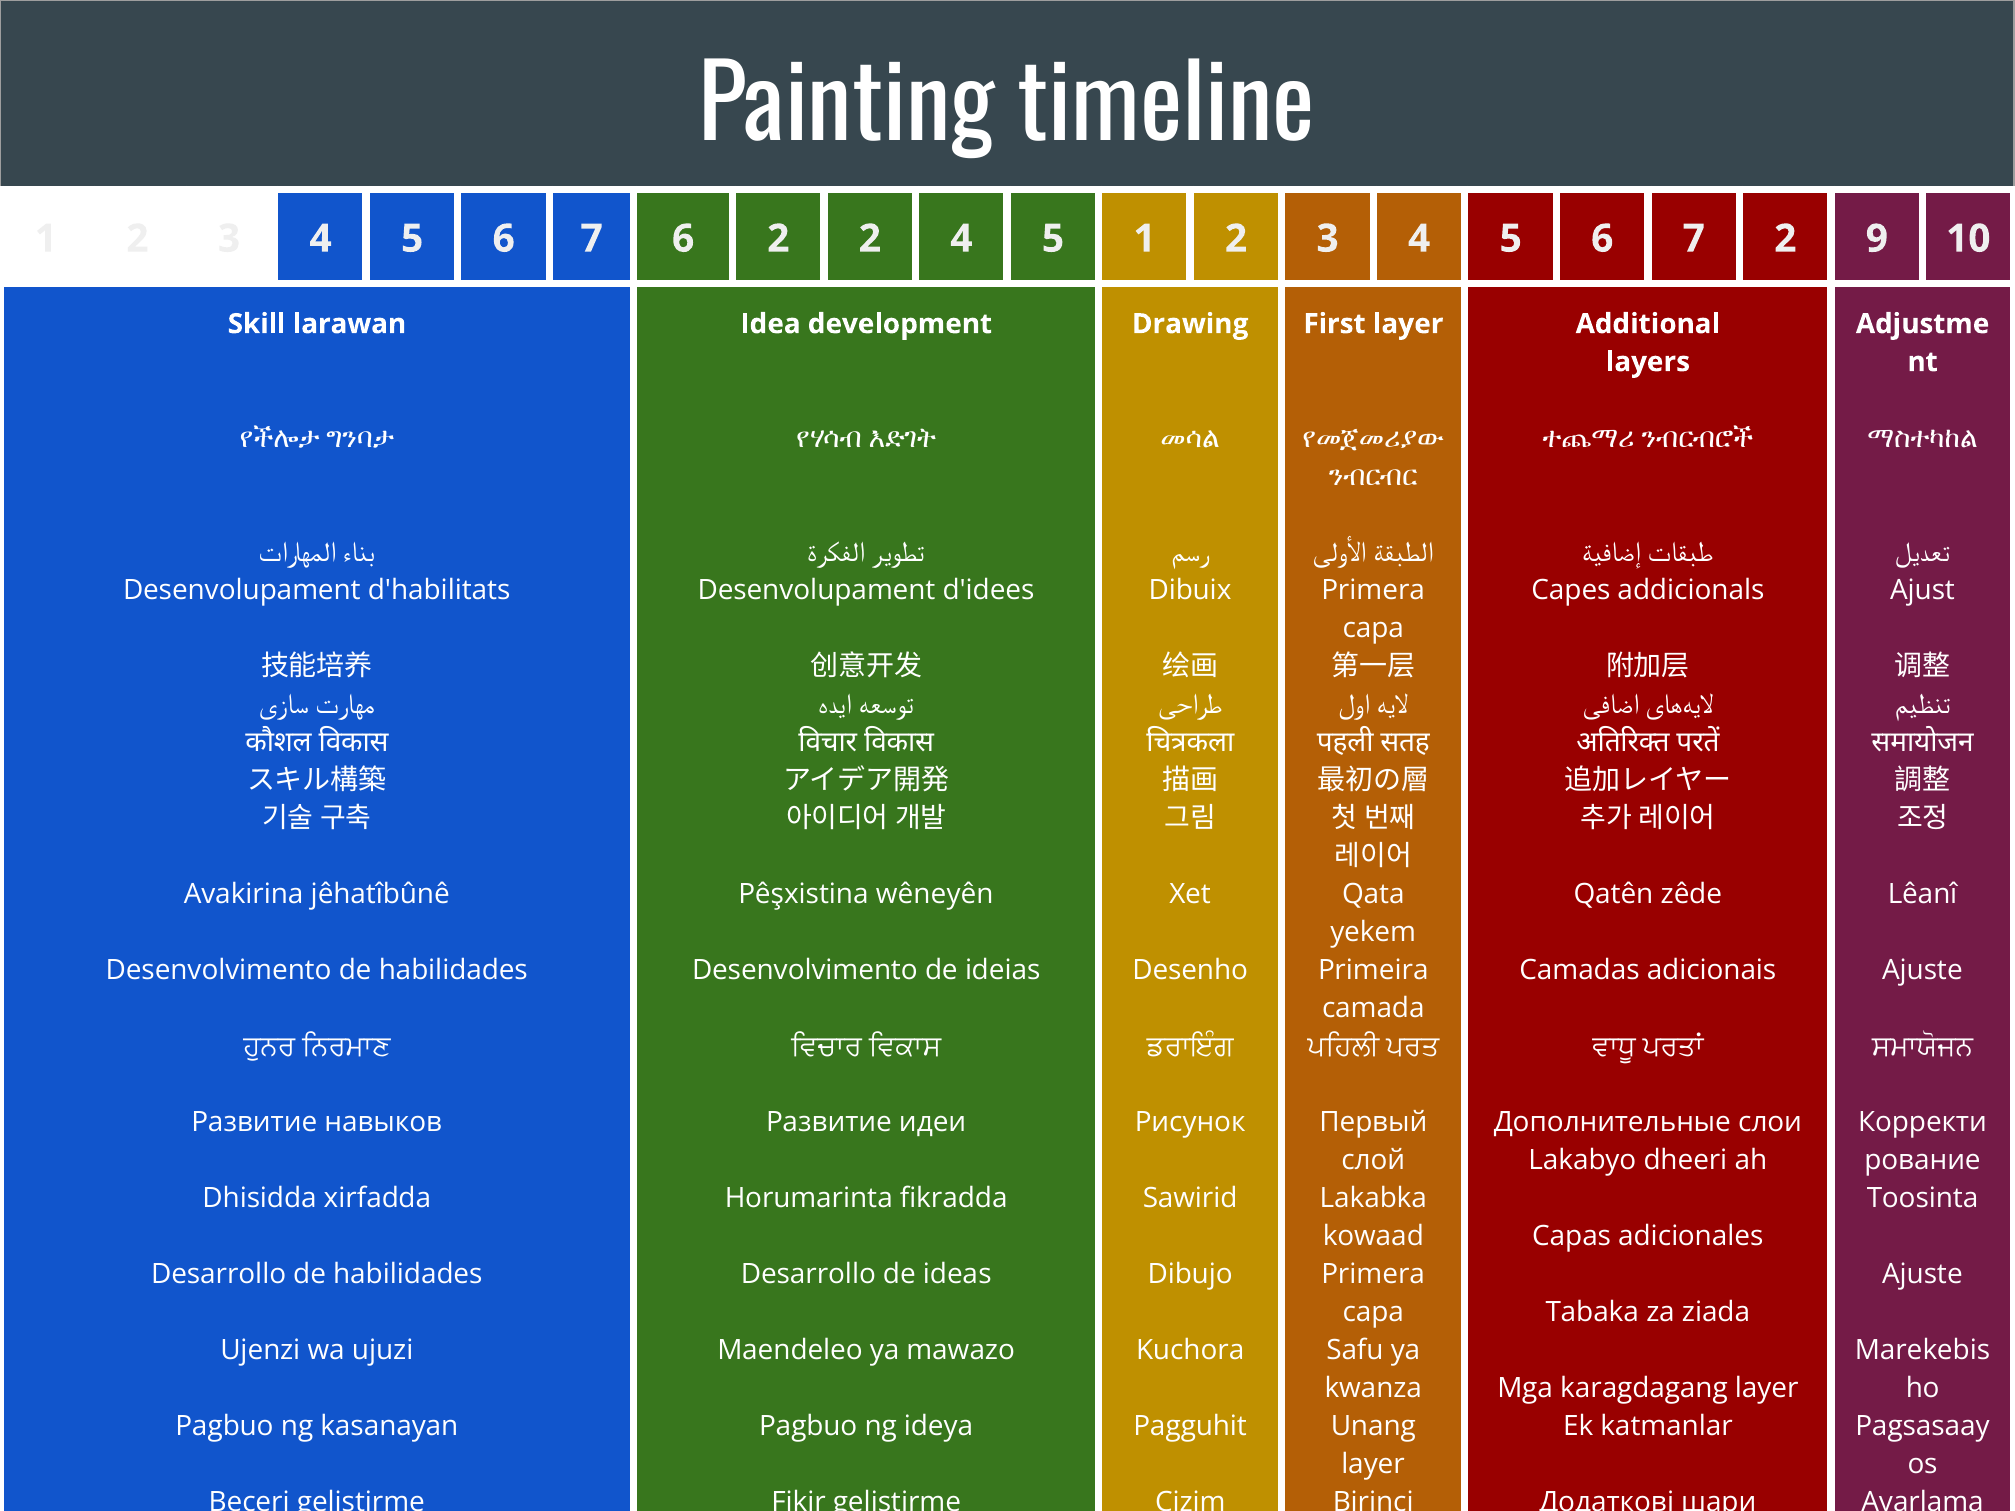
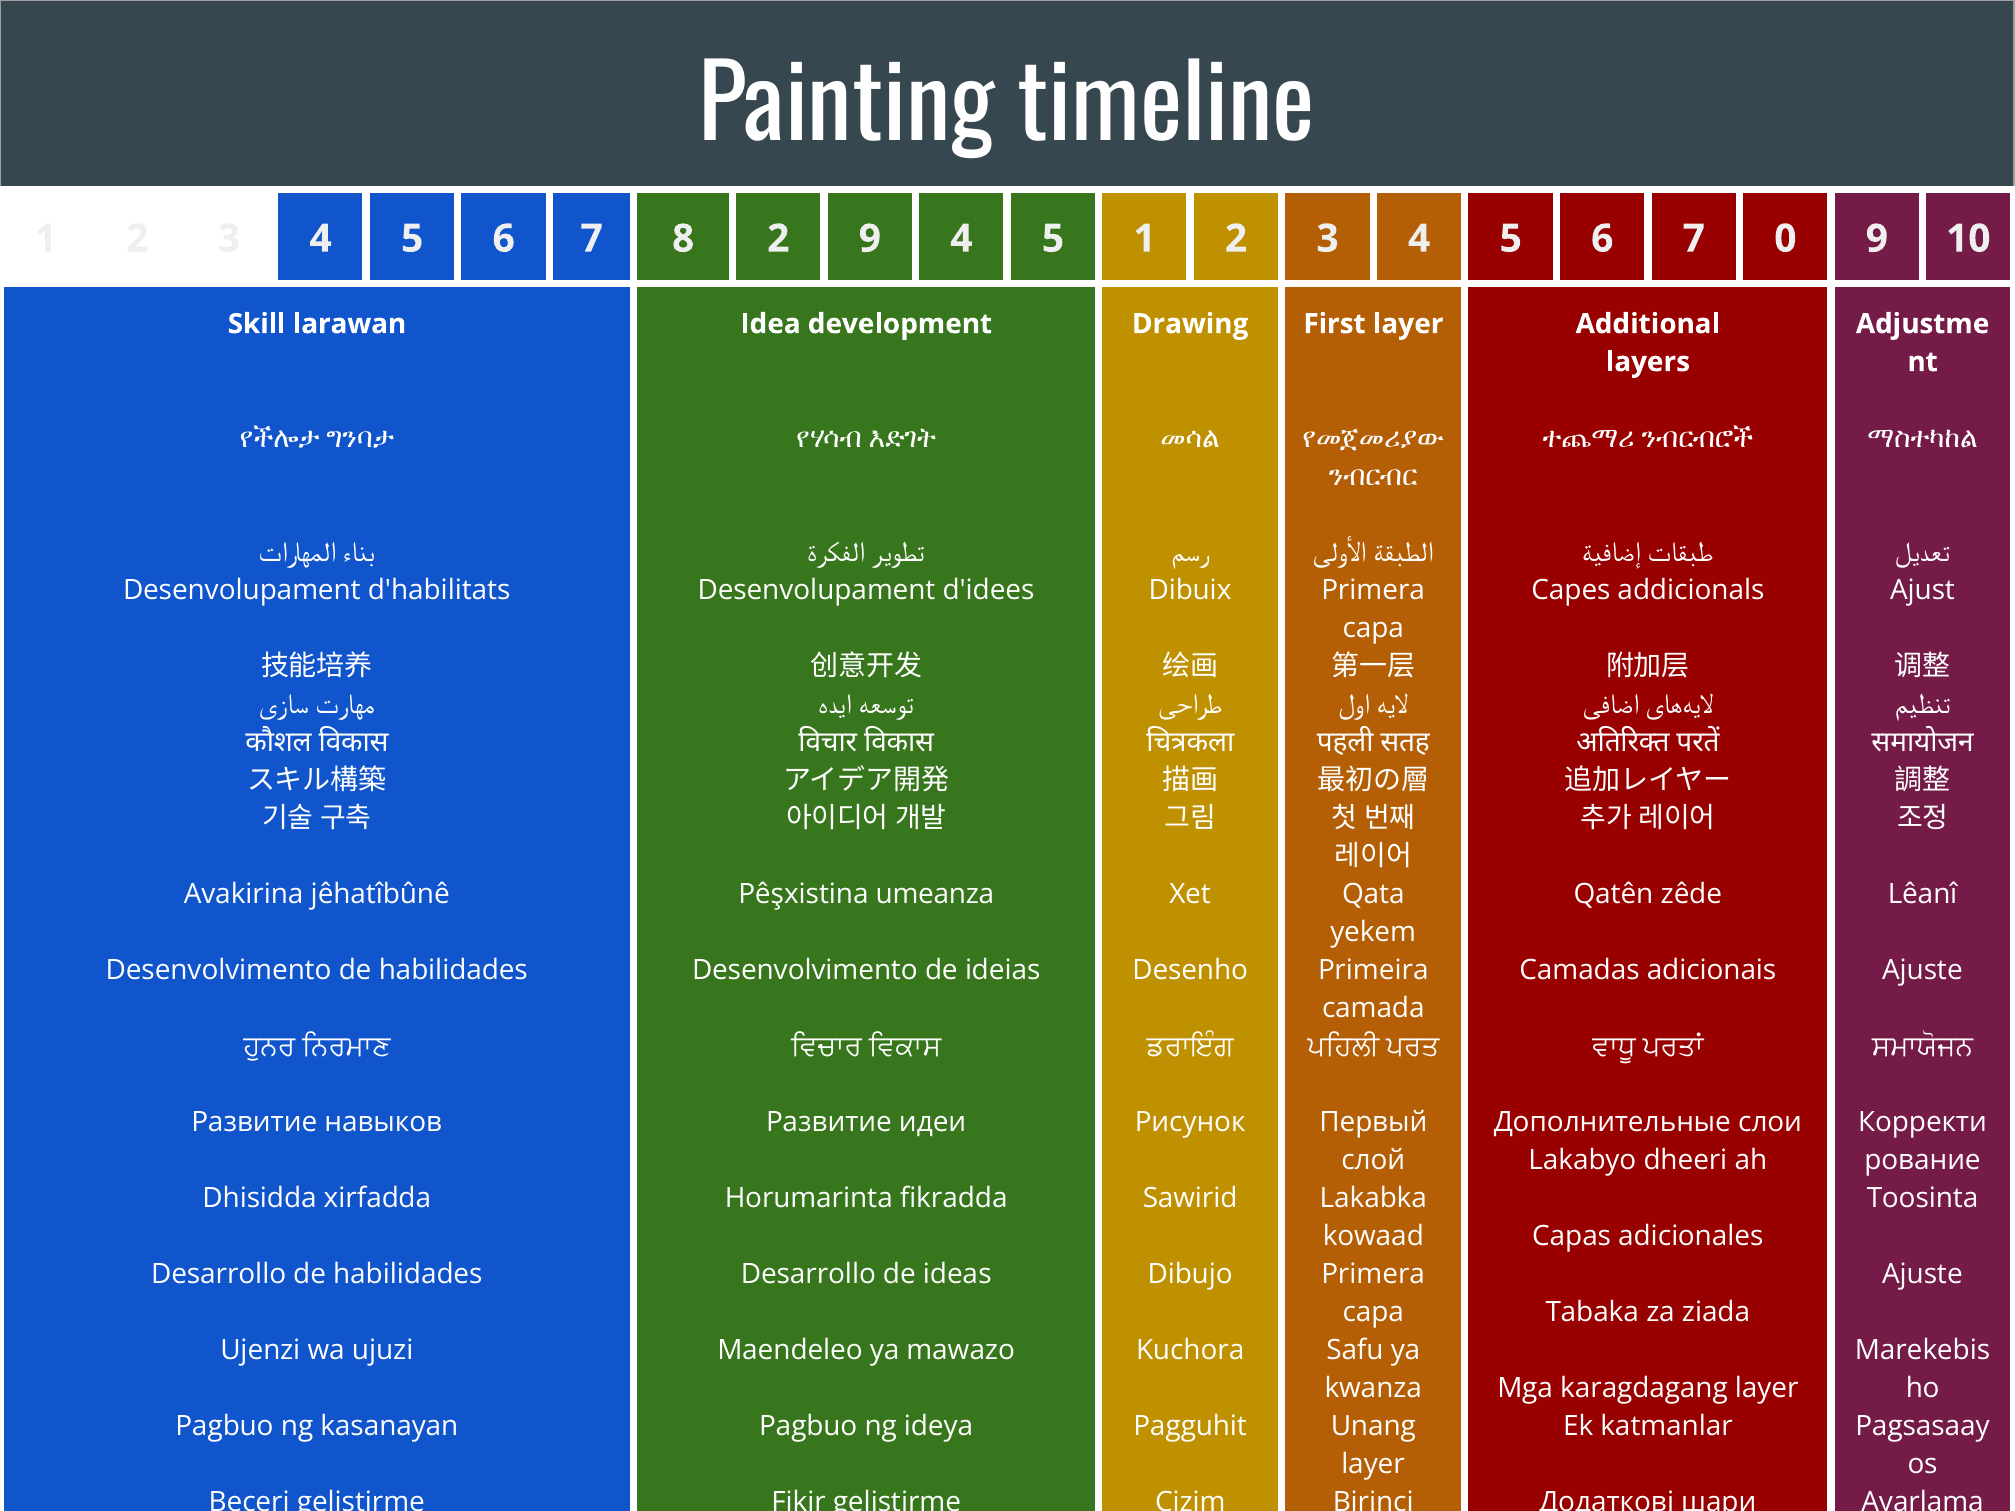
7 6: 6 -> 8 (683, 239)
2 2: 2 -> 9 (870, 239)
7 2: 2 -> 0 (1785, 239)
wêneyên: wêneyên -> umeanza (935, 894)
